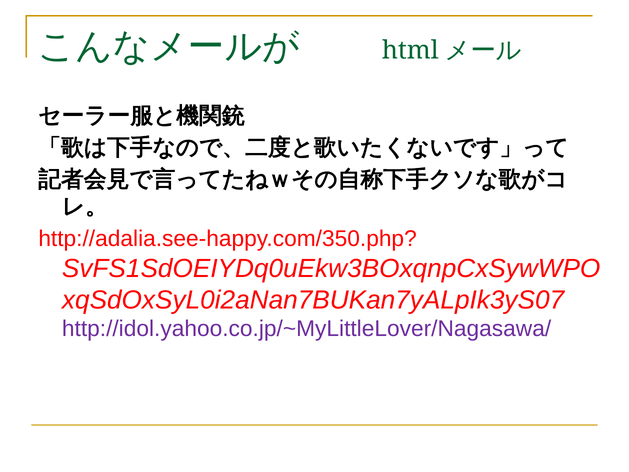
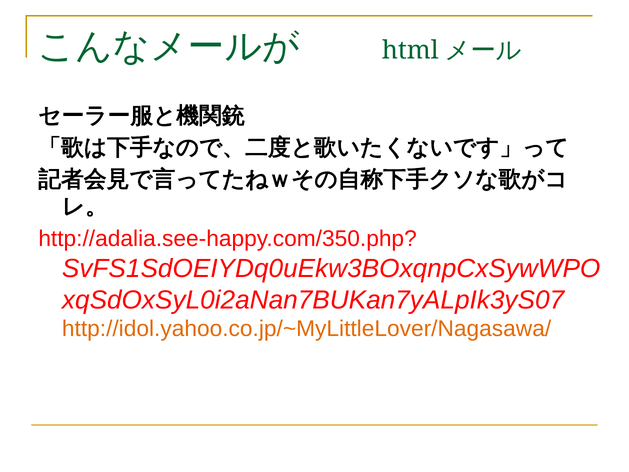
http://idol.yahoo.co.jp/~MyLittleLover/Nagasawa/ colour: purple -> orange (307, 329)
